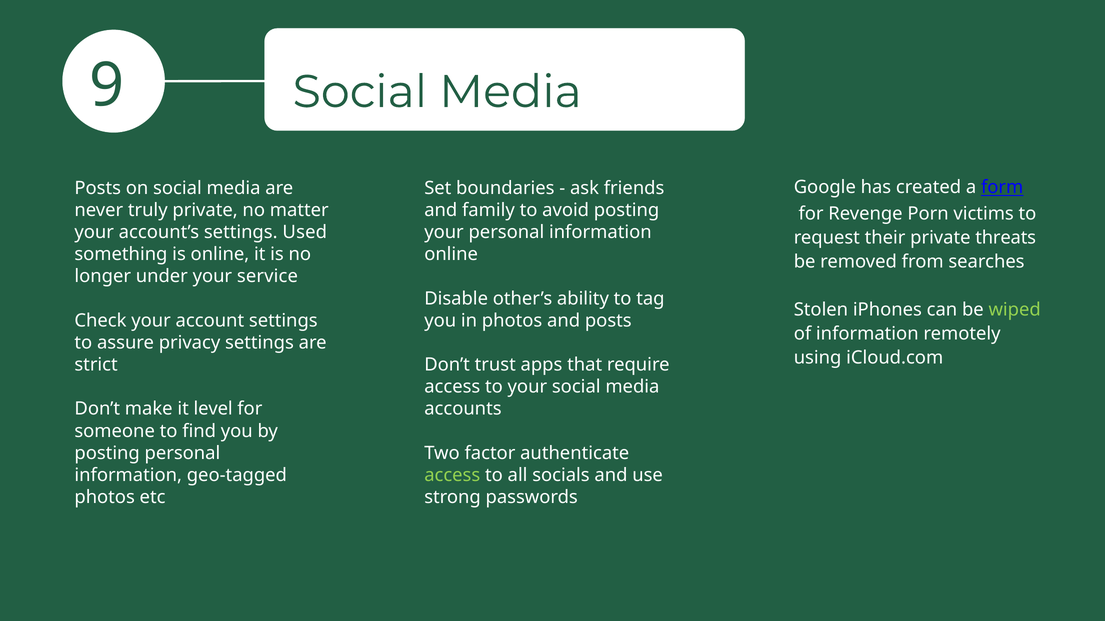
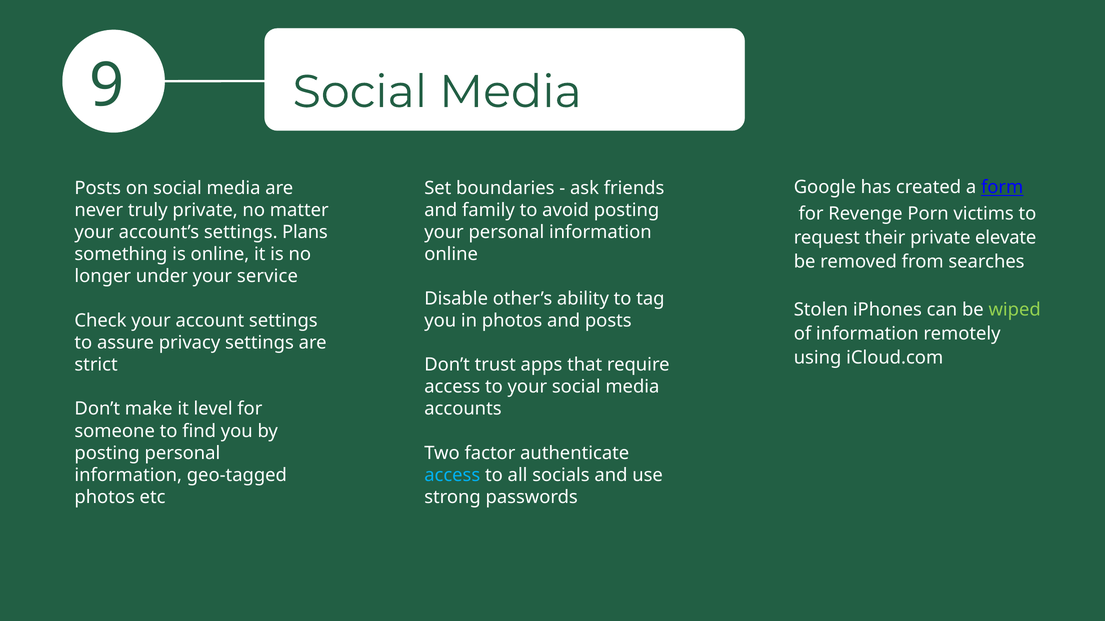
Used: Used -> Plans (305, 232)
threats: threats -> elevate (1006, 238)
access colour: light green -> light blue (452, 476)
